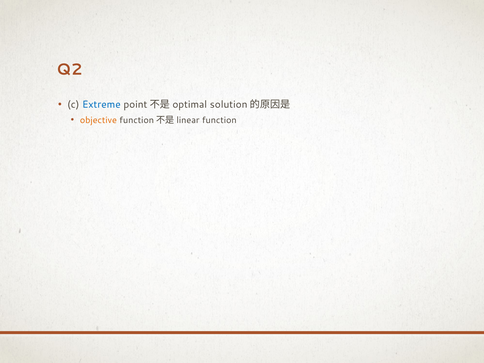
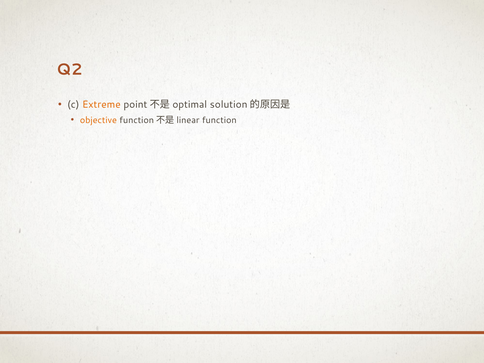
Extreme colour: blue -> orange (101, 105)
